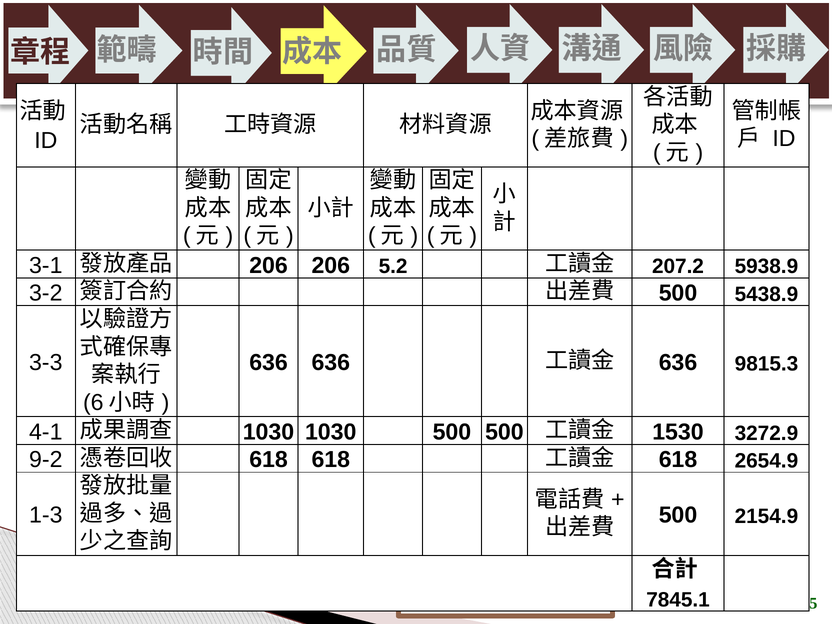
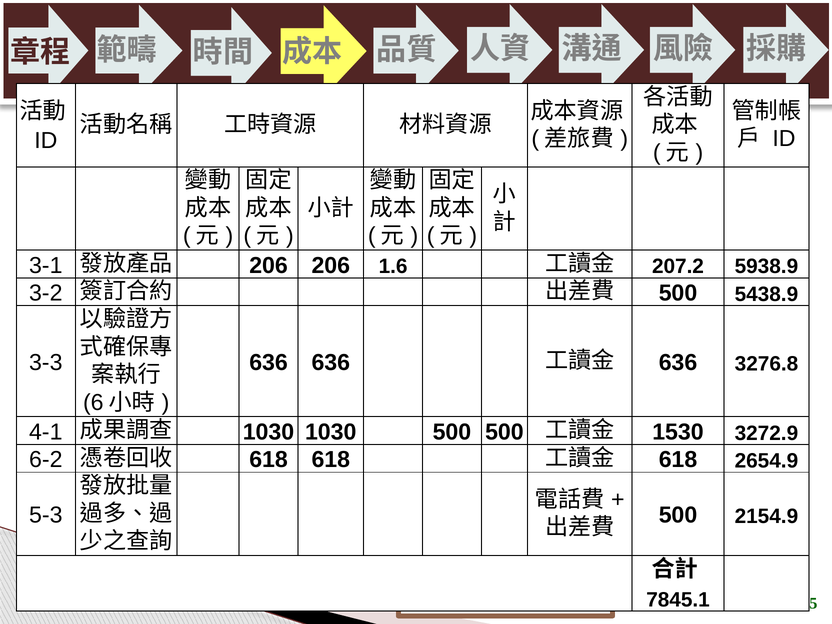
5.2: 5.2 -> 1.6 (393, 267)
9815.3: 9815.3 -> 3276.8 (766, 364)
9-2: 9-2 -> 6-2 (46, 460)
1-3: 1-3 -> 5-3 (46, 515)
